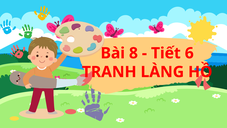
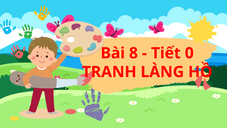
6: 6 -> 0 (189, 53)
